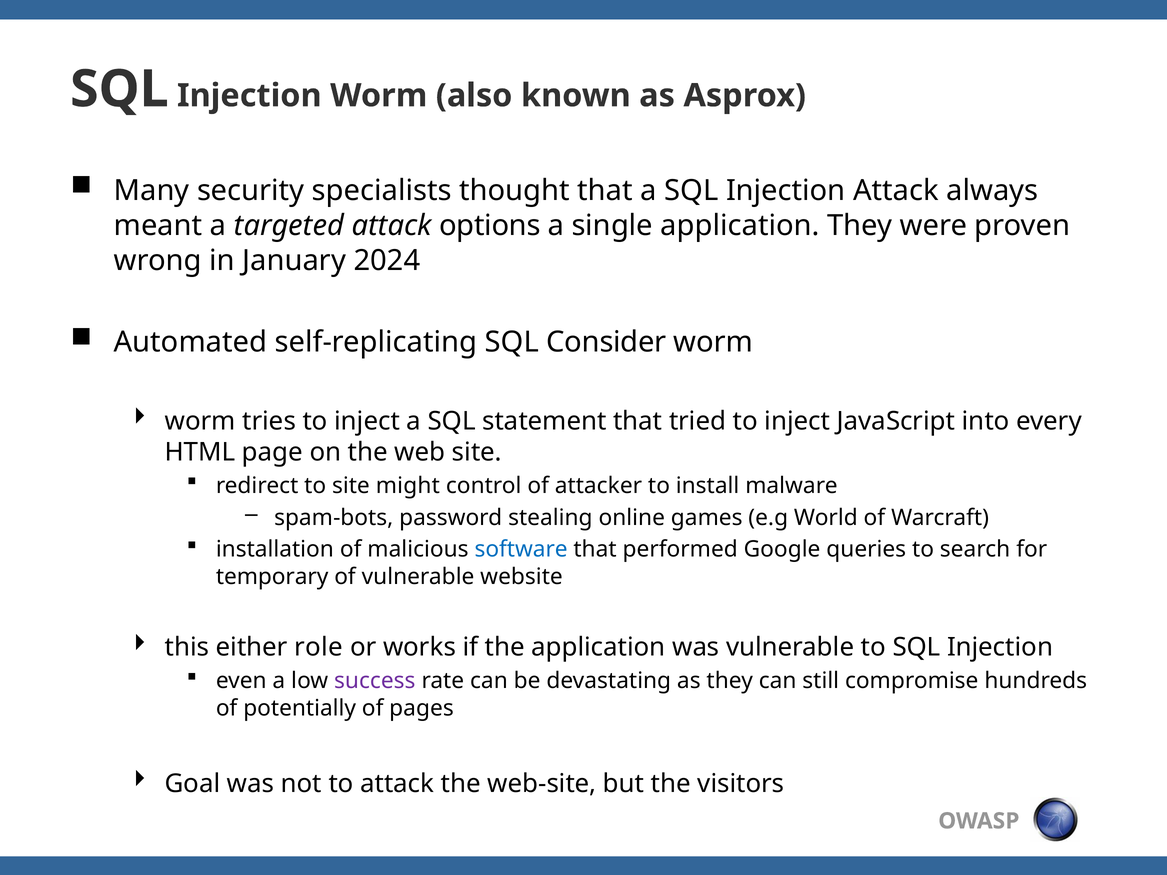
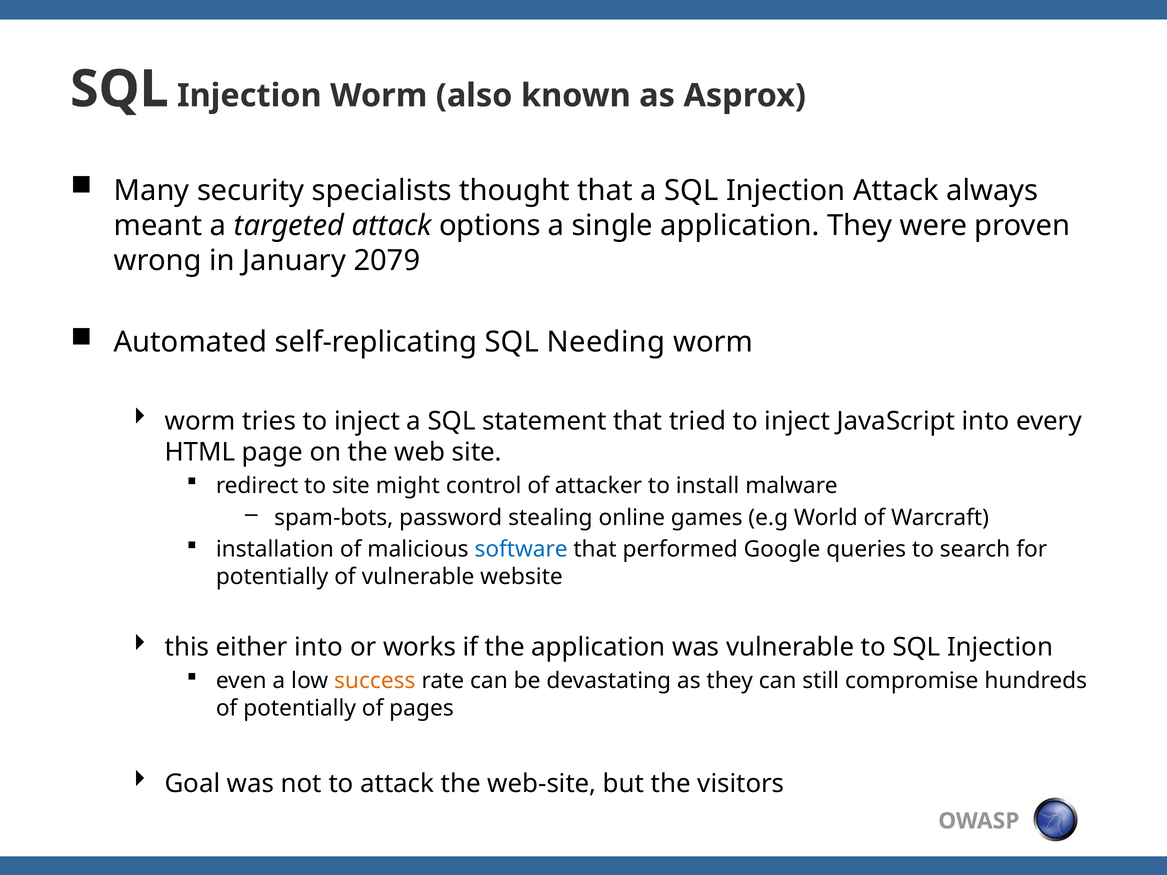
2024: 2024 -> 2079 (387, 261)
Consider: Consider -> Needing (606, 342)
temporary: temporary -> potentially (272, 577)
either role: role -> into (319, 648)
success colour: purple -> orange (375, 681)
